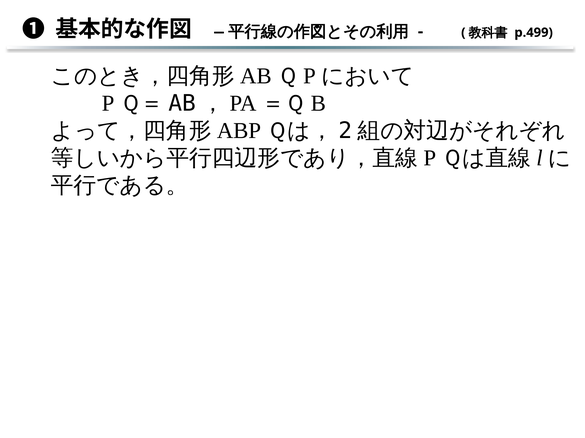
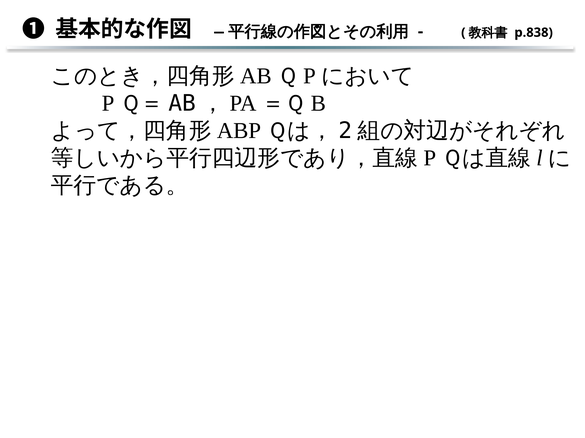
p.499: p.499 -> p.838 (534, 33)
